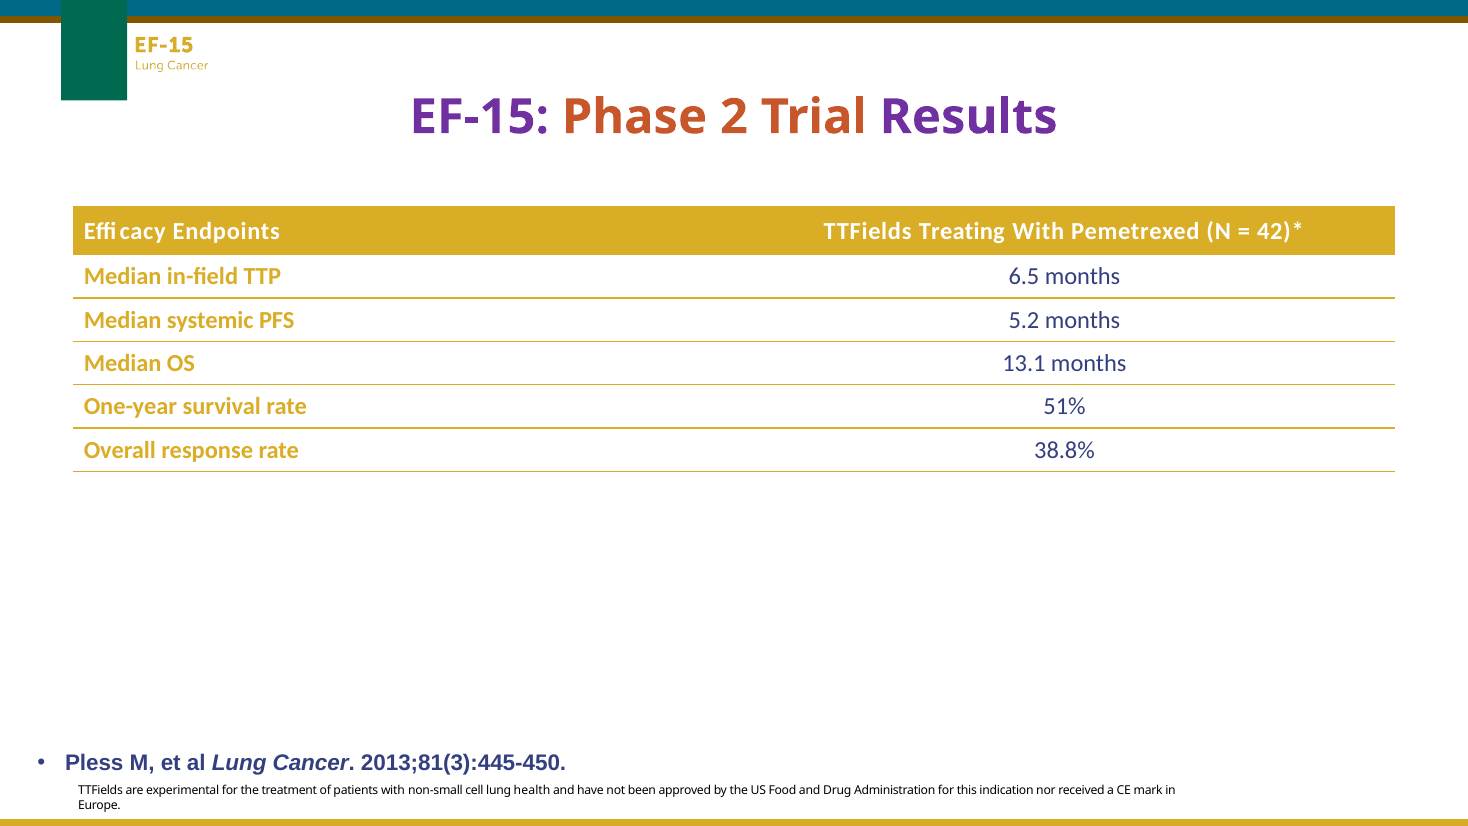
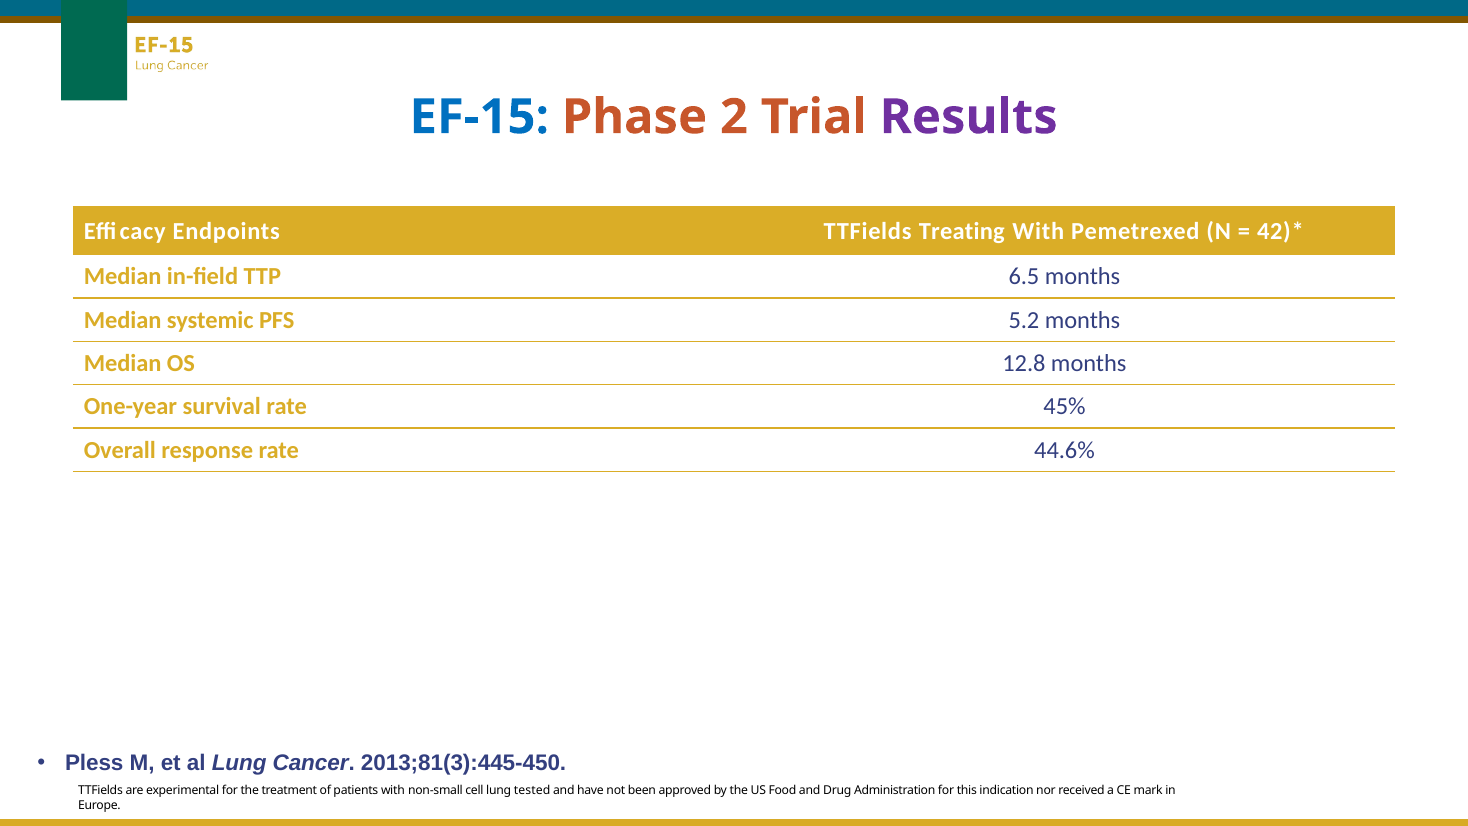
EF-15 colour: purple -> blue (479, 117)
13.1: 13.1 -> 12.8 (1024, 363)
51%: 51% -> 45% (1065, 407)
38.8%: 38.8% -> 44.6% (1064, 450)
health: health -> tested (532, 791)
